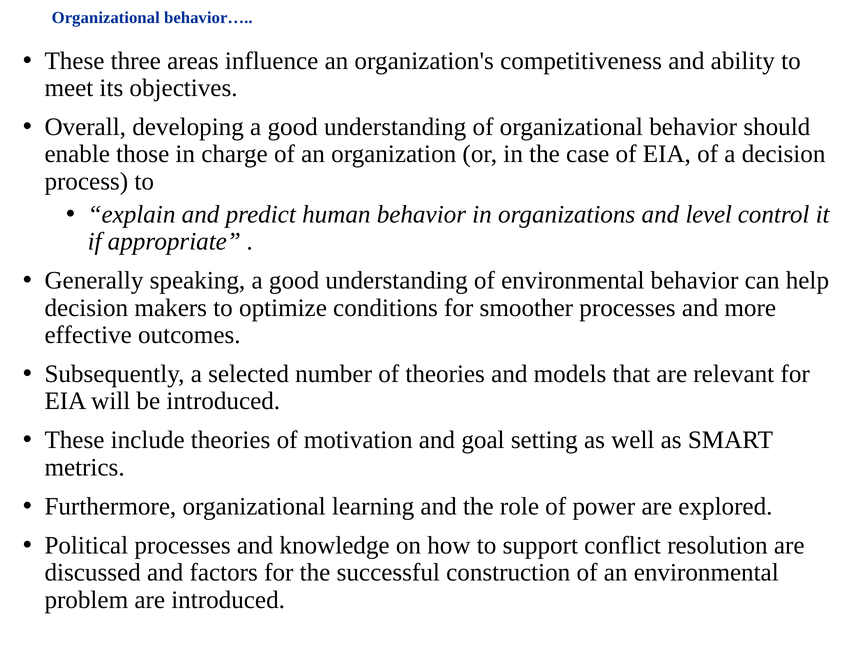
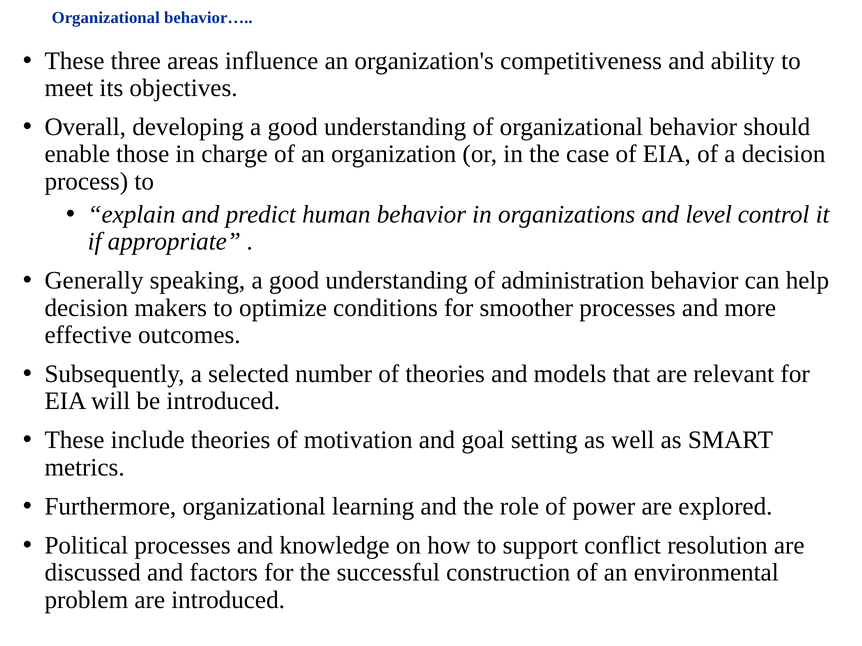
of environmental: environmental -> administration (573, 281)
